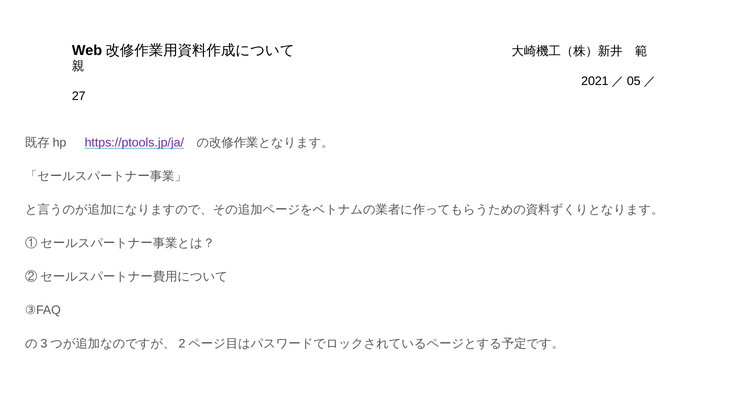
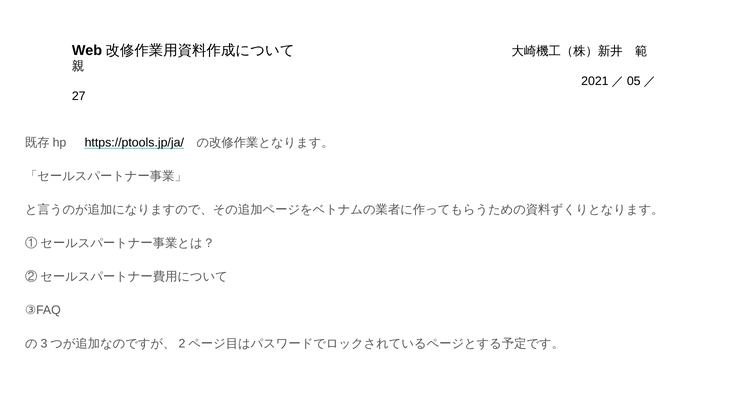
https://ptools.jp/ja/ colour: purple -> black (134, 143)
